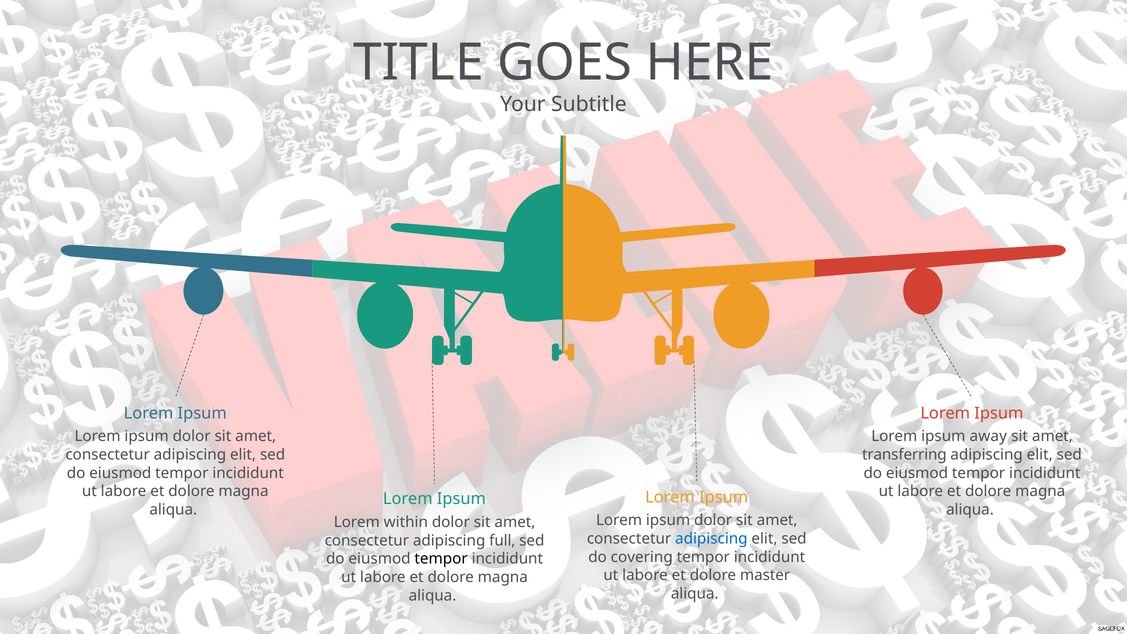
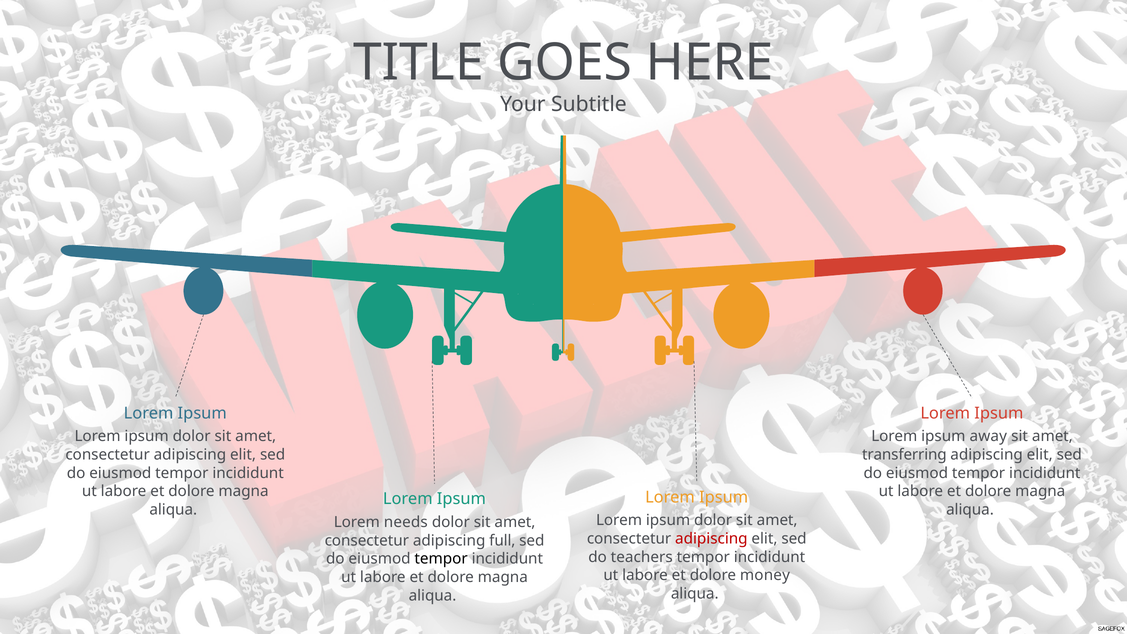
within: within -> needs (406, 522)
adipiscing colour: blue -> red (711, 539)
covering: covering -> teachers (642, 557)
master: master -> money (765, 575)
